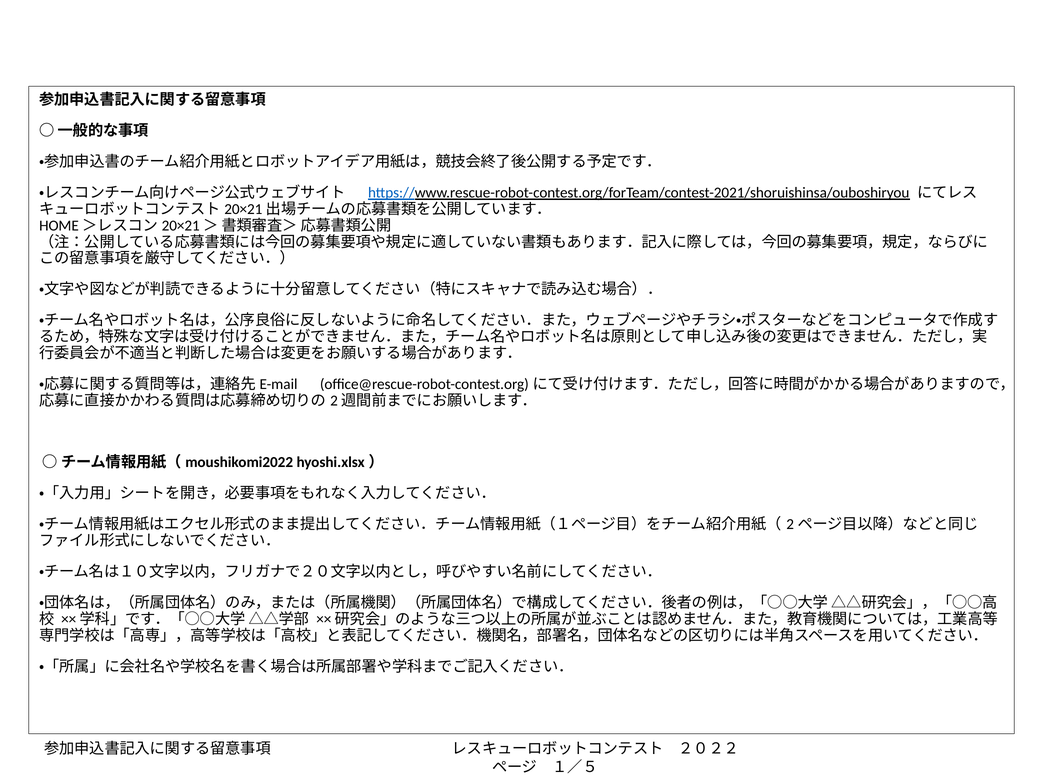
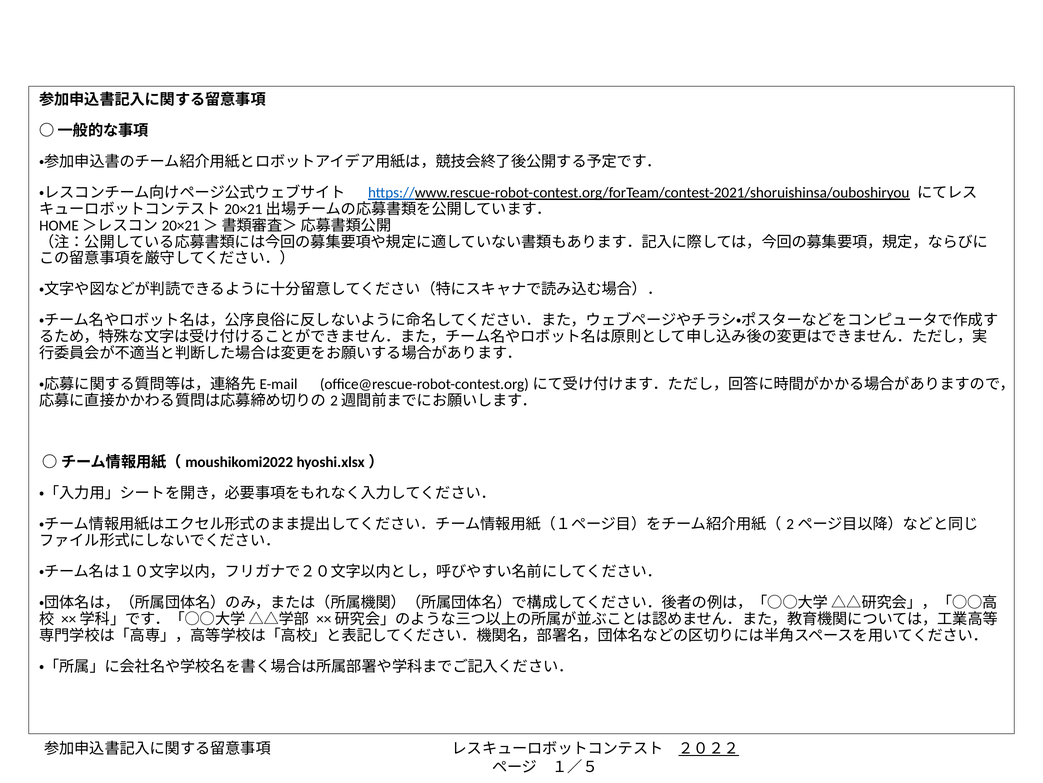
２０２２ underline: none -> present (709, 748)
